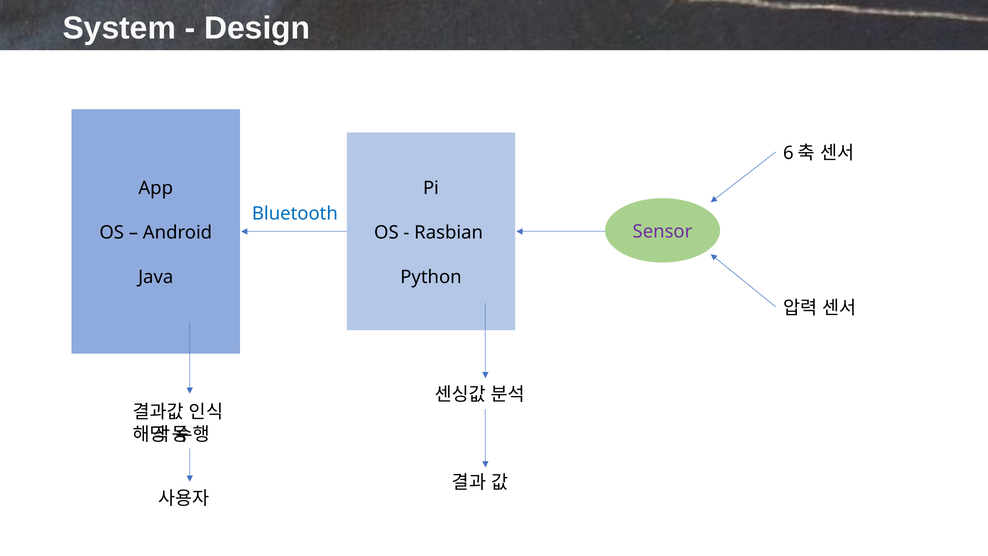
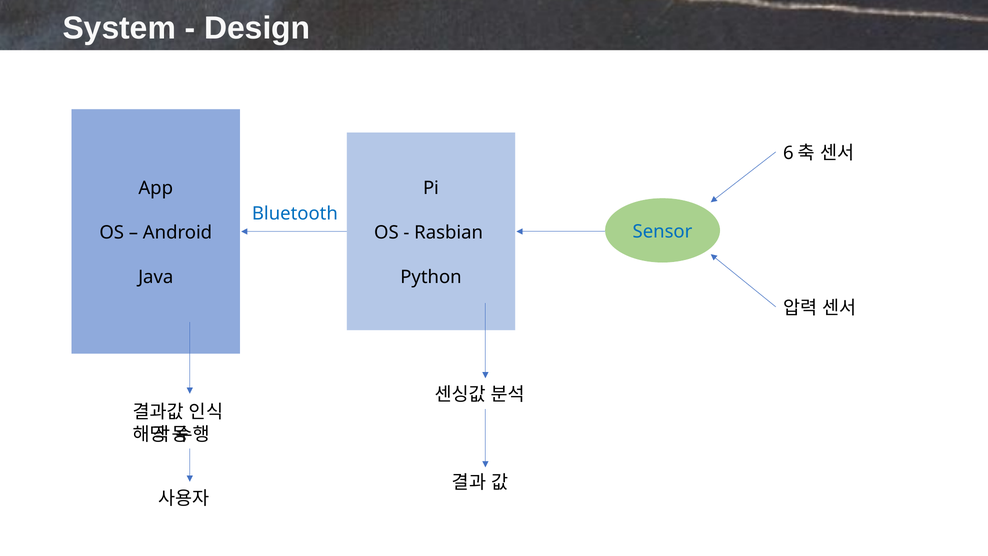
Sensor colour: purple -> blue (662, 232)
